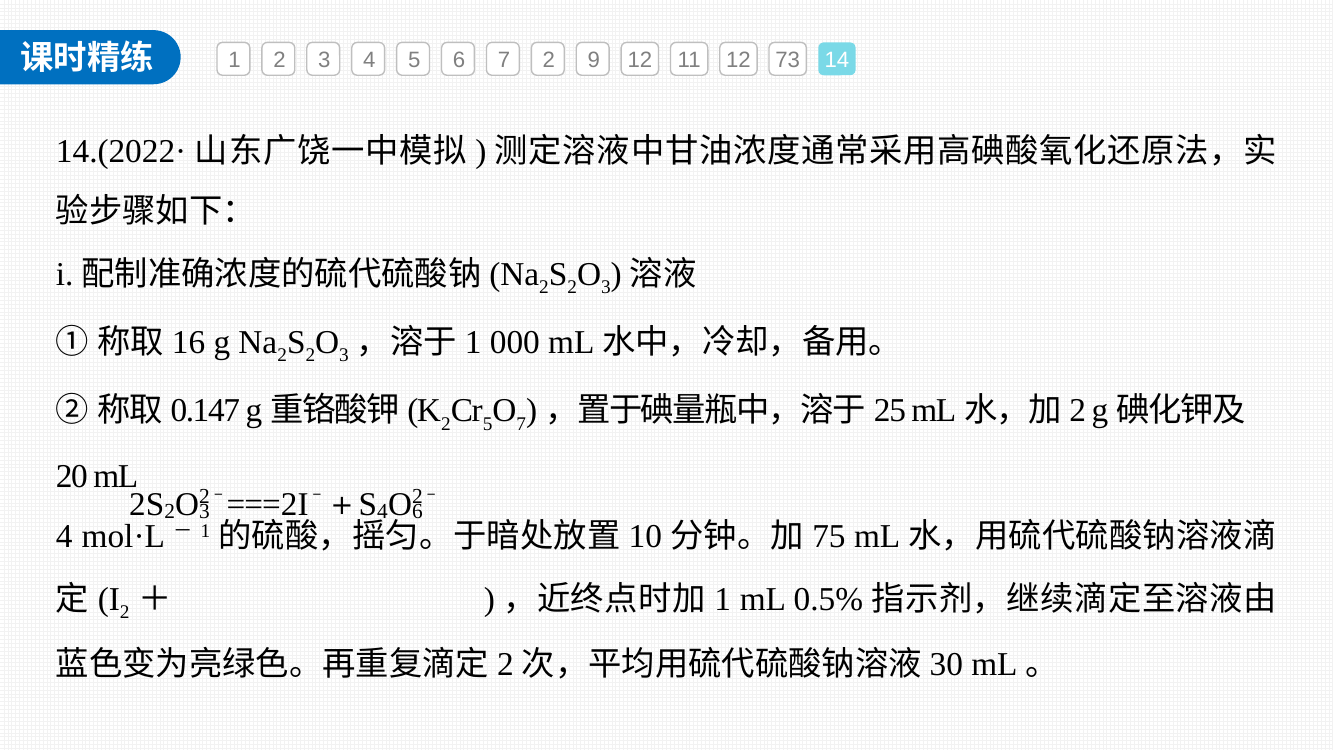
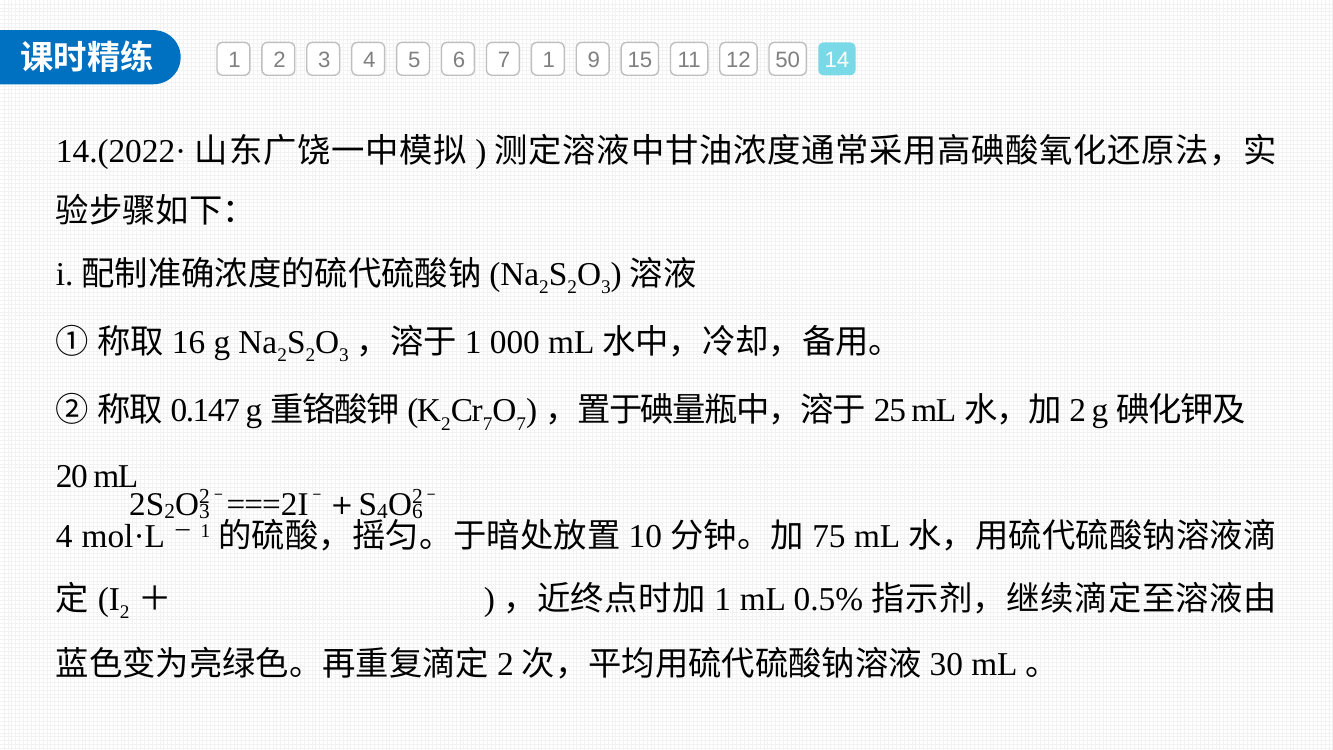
7 2: 2 -> 1 (549, 60)
9 12: 12 -> 15 (640, 60)
73: 73 -> 50 (788, 60)
5: 5 -> 7 (488, 424)
